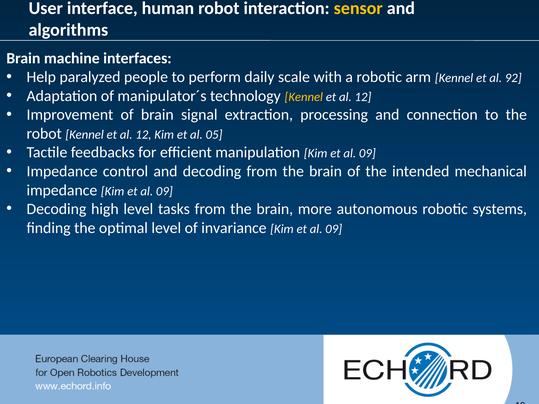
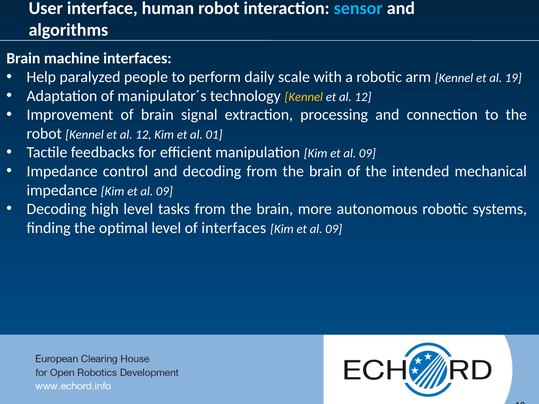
sensor colour: yellow -> light blue (358, 8)
al 92: 92 -> 19 (513, 78)
05: 05 -> 01 (214, 135)
of invariance: invariance -> interfaces (234, 228)
